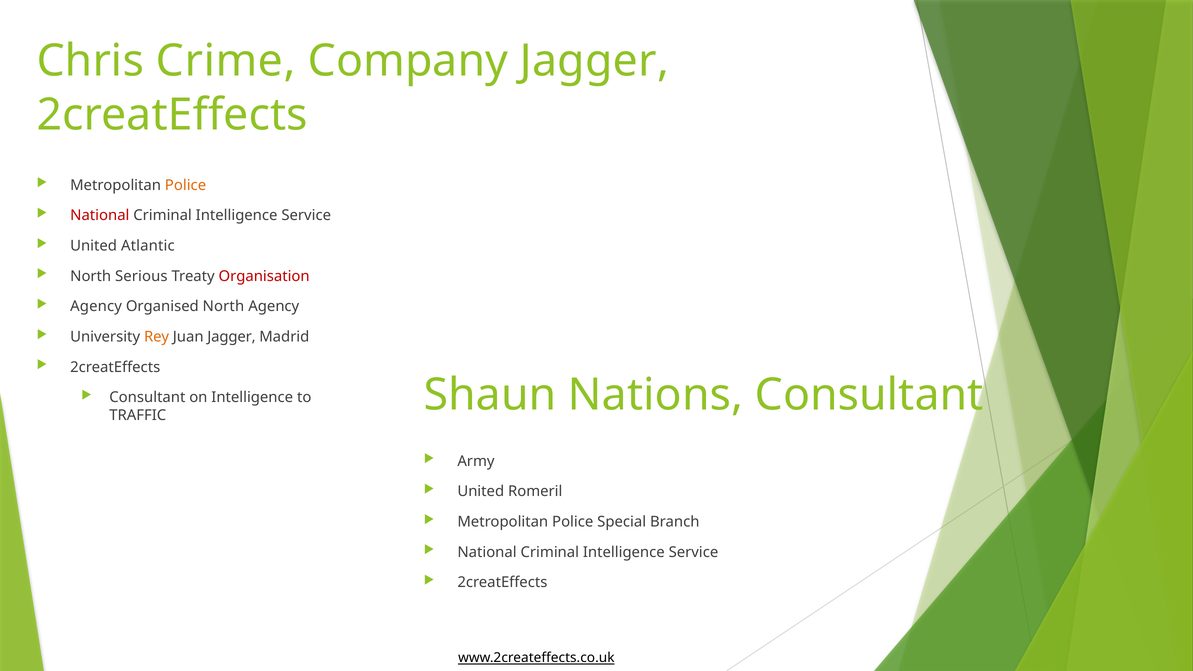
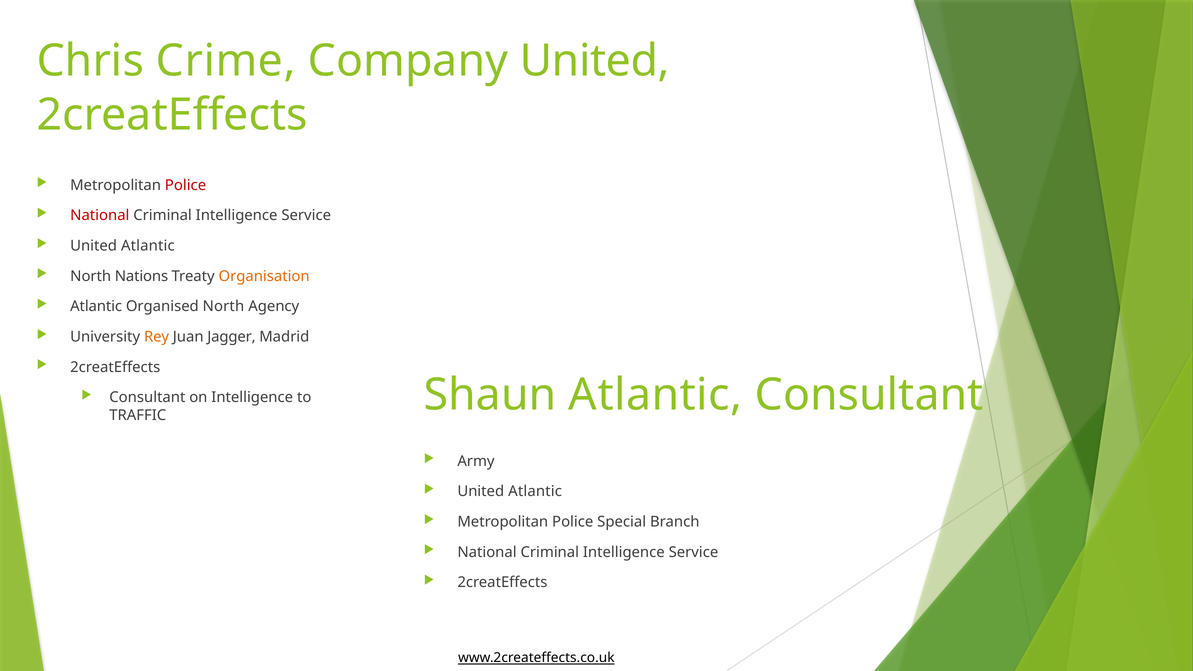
Company Jagger: Jagger -> United (595, 61)
Police colour: orange -> red (186, 185)
Serious: Serious -> Nations (141, 276)
Organisation colour: red -> orange (264, 276)
Agency: Agency -> Atlantic (96, 307)
Shaun Nations: Nations -> Atlantic (655, 395)
Romeril: Romeril -> Atlantic (535, 492)
